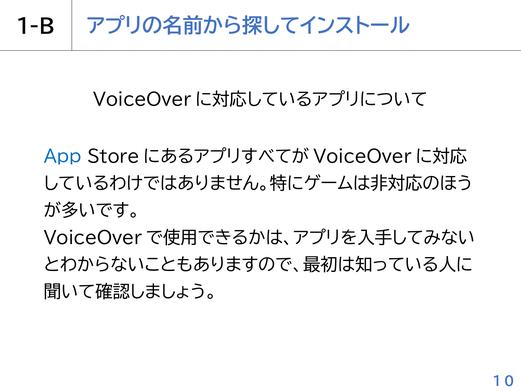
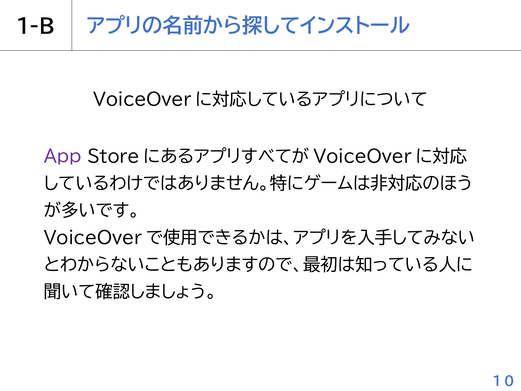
App colour: blue -> purple (63, 157)
